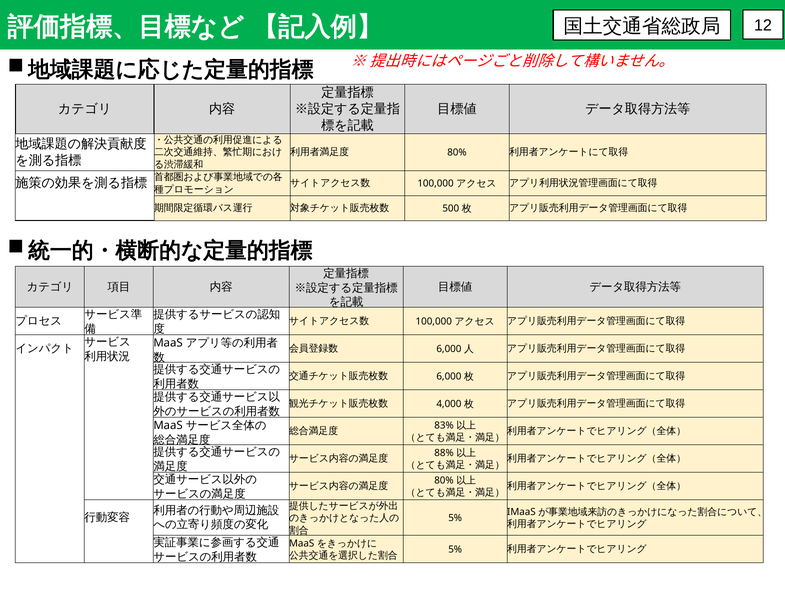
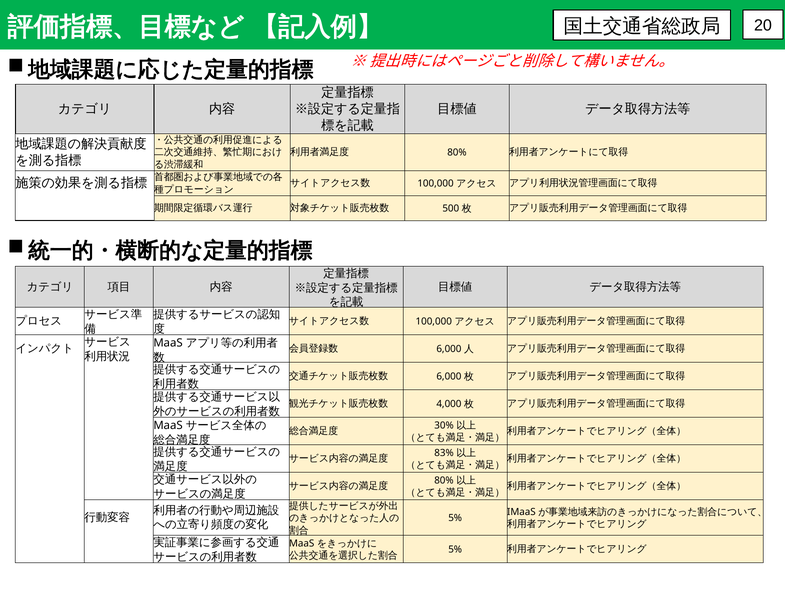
12: 12 -> 20 (763, 26)
83%: 83% -> 30% (444, 425)
88%: 88% -> 83% (444, 453)
